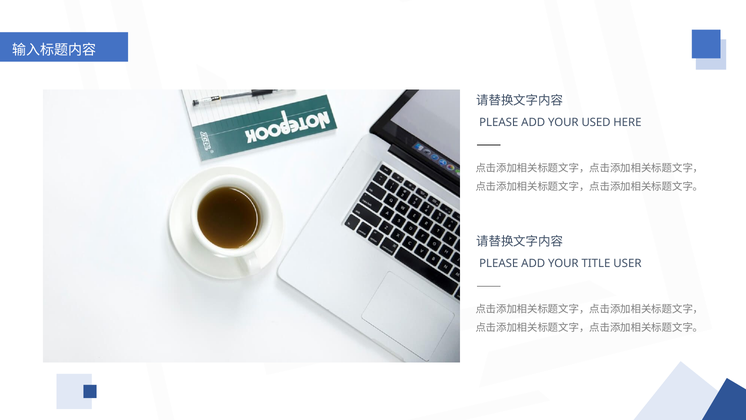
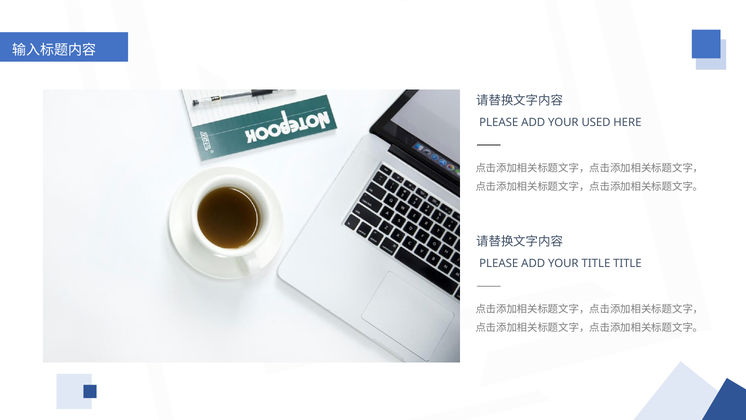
TITLE USER: USER -> TITLE (627, 263)
